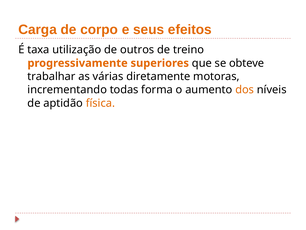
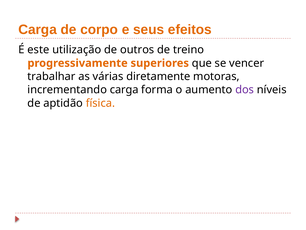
taxa: taxa -> este (38, 50)
obteve: obteve -> vencer (247, 63)
incrementando todas: todas -> carga (124, 90)
dos colour: orange -> purple (245, 90)
